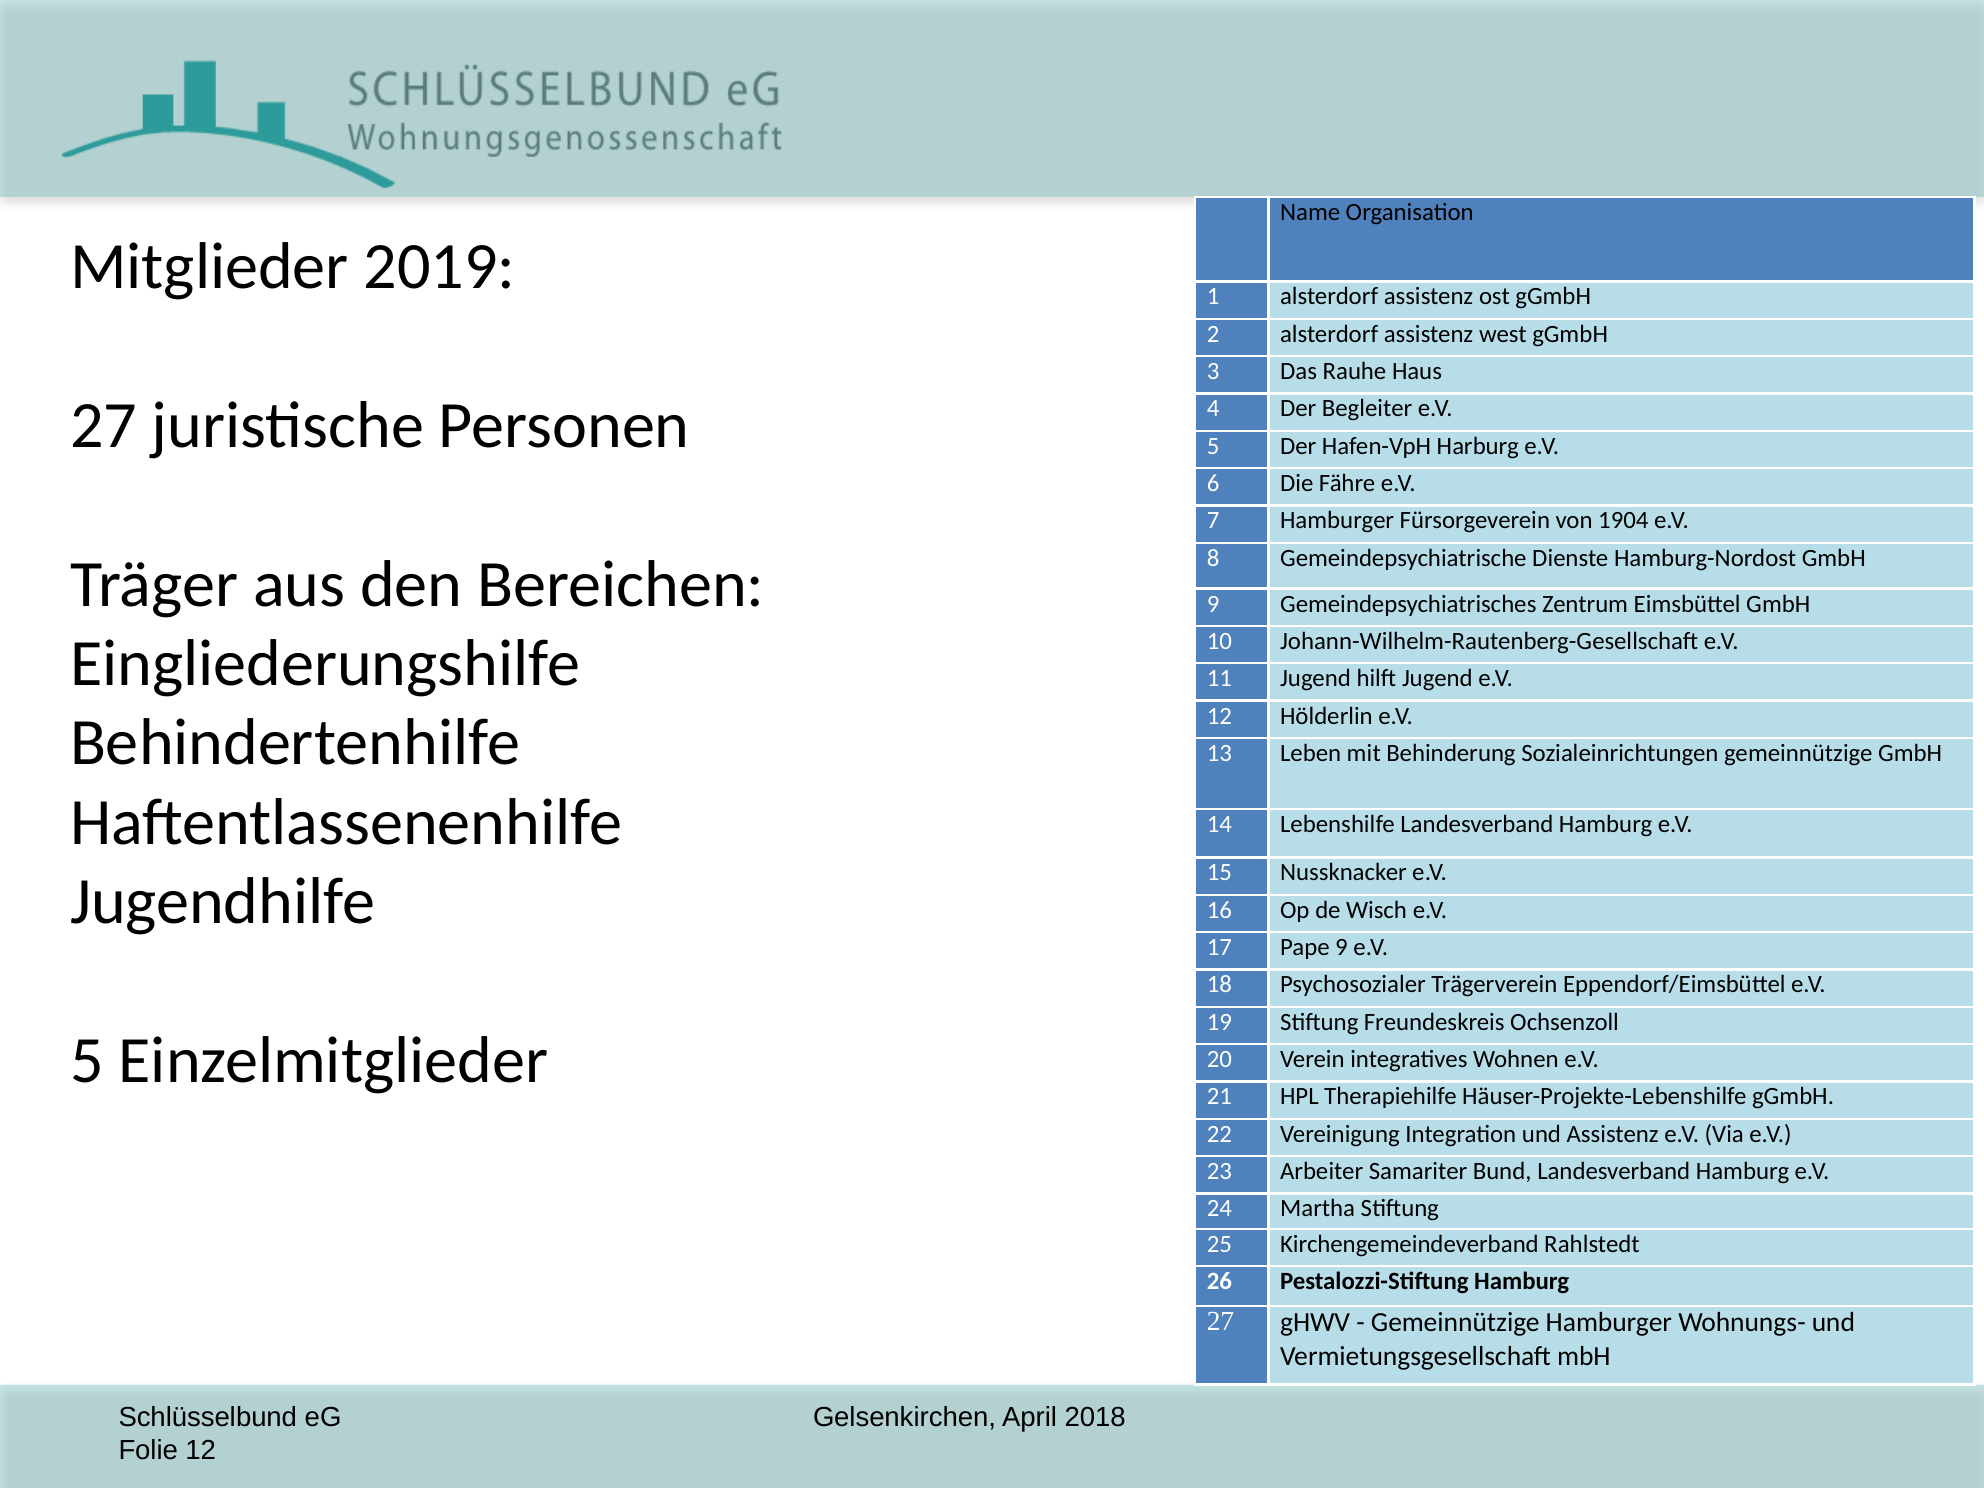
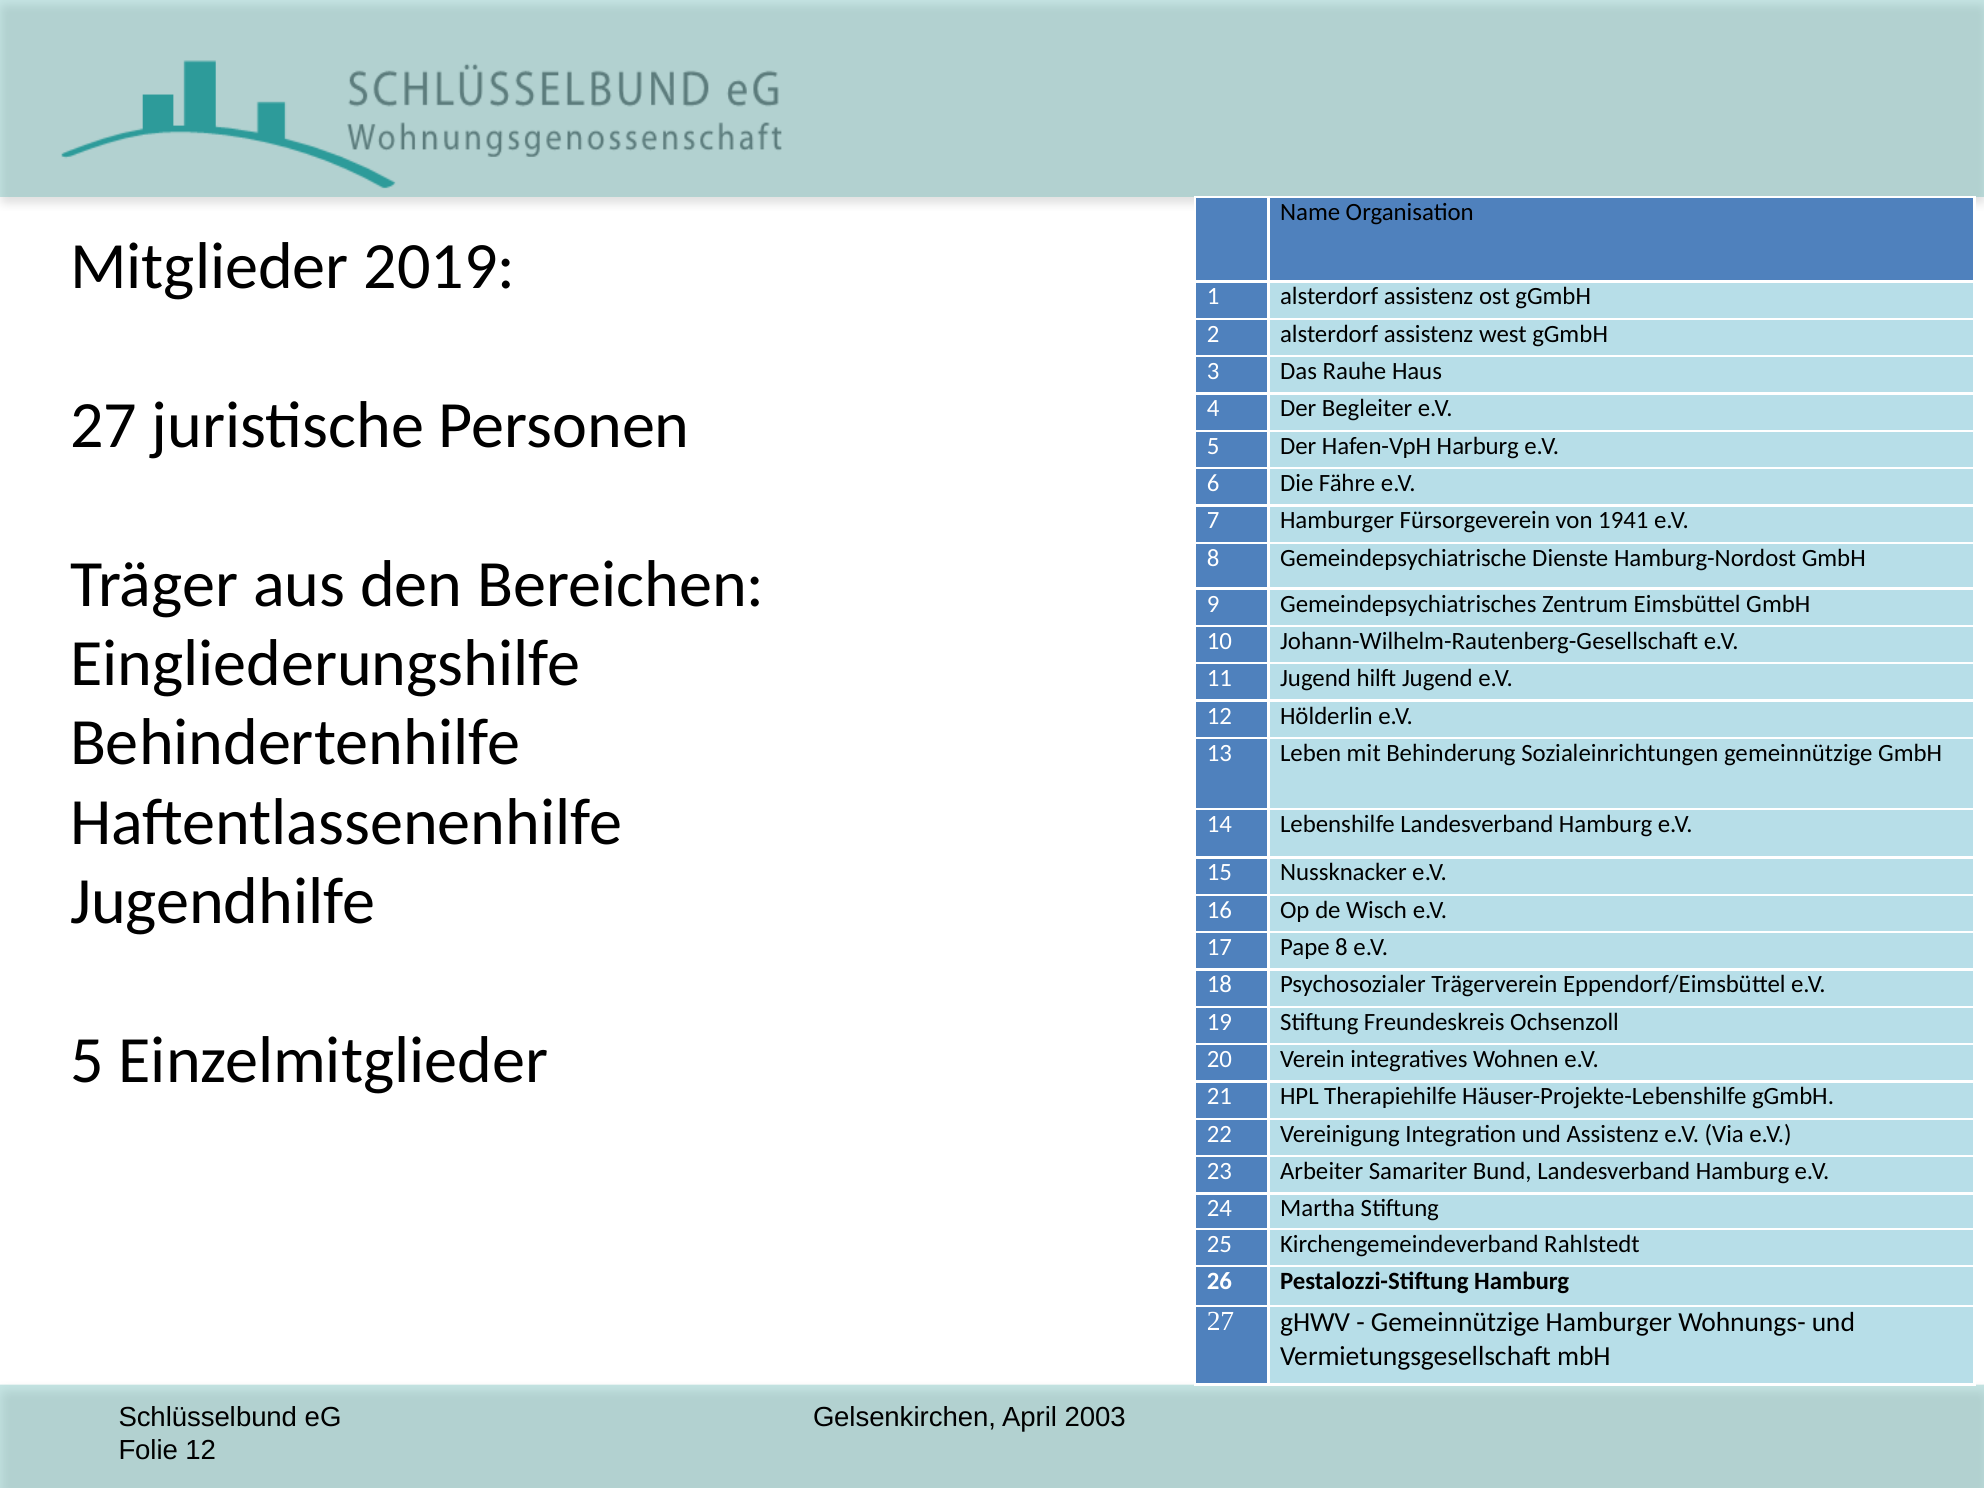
1904: 1904 -> 1941 (1623, 521)
Pape 9: 9 -> 8 (1341, 947)
2018: 2018 -> 2003 (1095, 1417)
